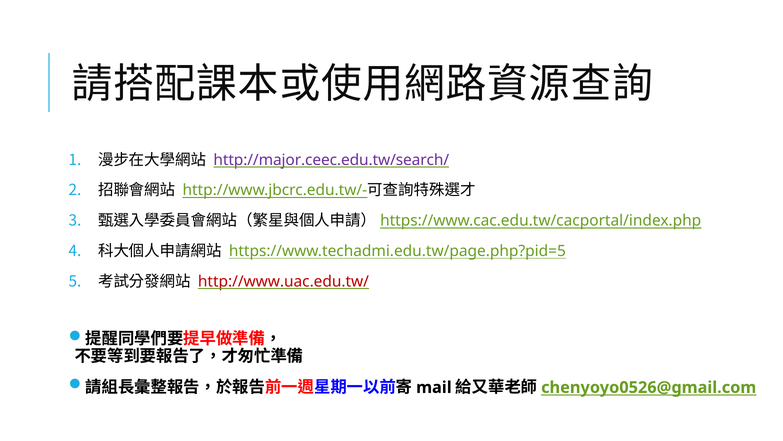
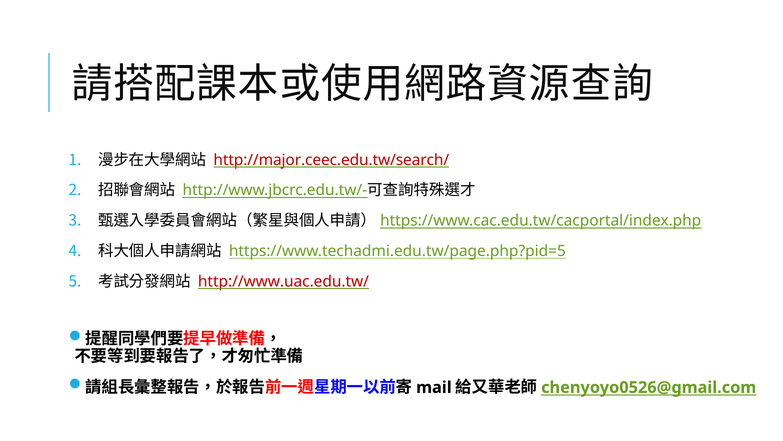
http://major.ceec.edu.tw/search/ colour: purple -> red (331, 160)
